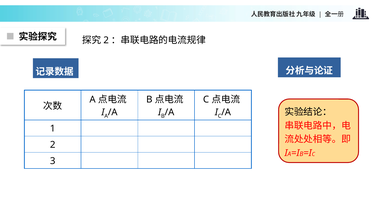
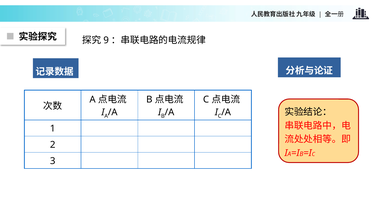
2: 2 -> 9 (106, 40)
